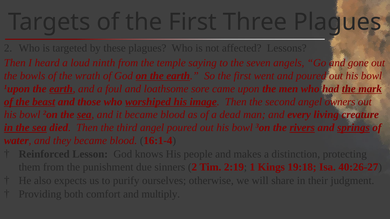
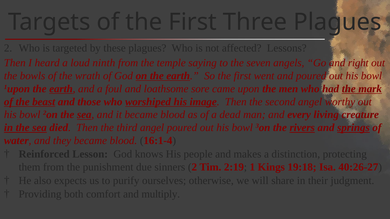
gone: gone -> right (358, 63)
owners: owners -> worthy (340, 102)
